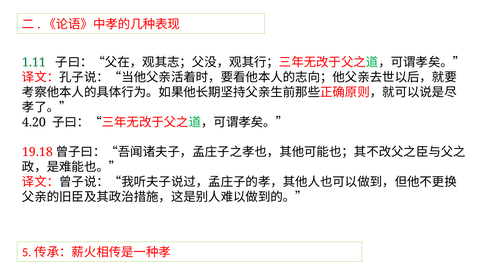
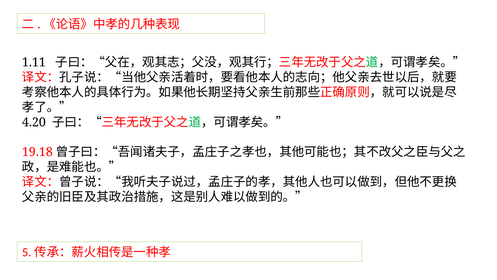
1.11 colour: green -> black (34, 62)
